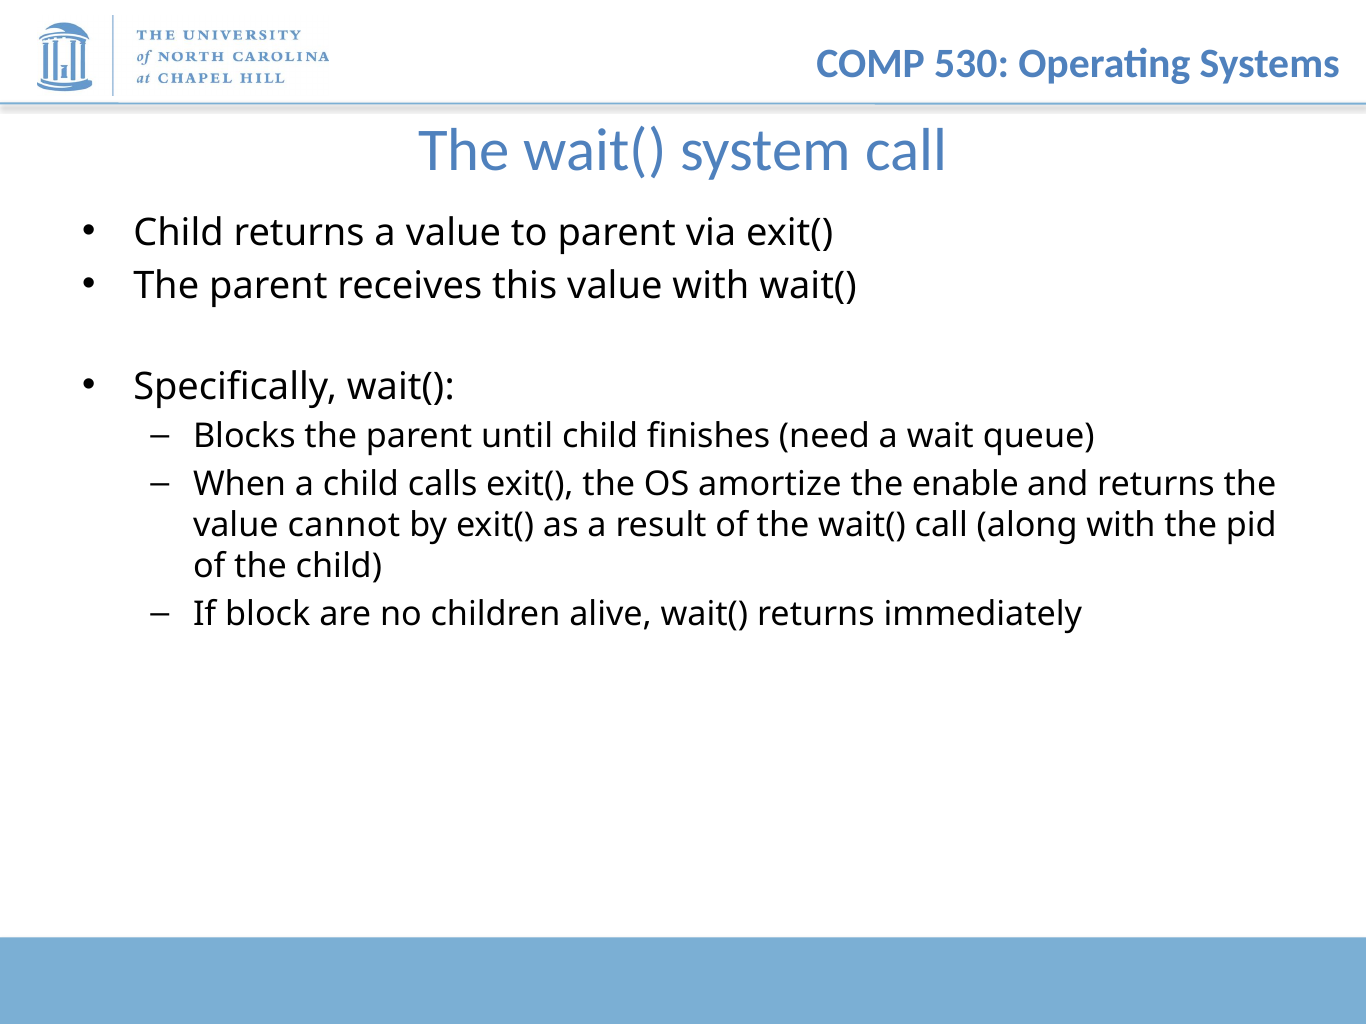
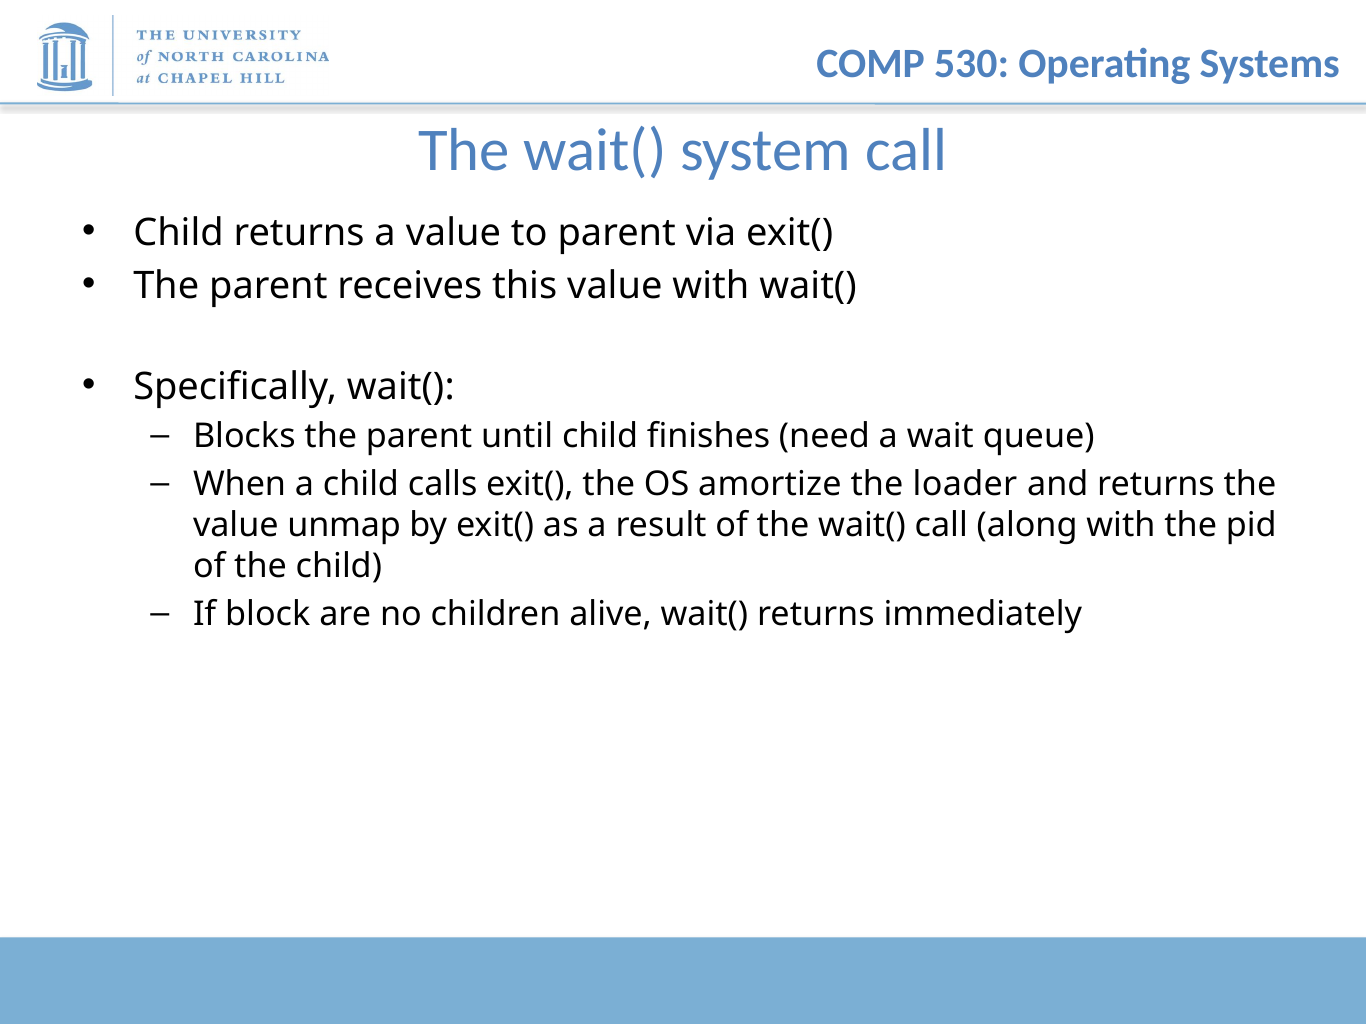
enable: enable -> loader (965, 484)
cannot: cannot -> unmap (344, 525)
